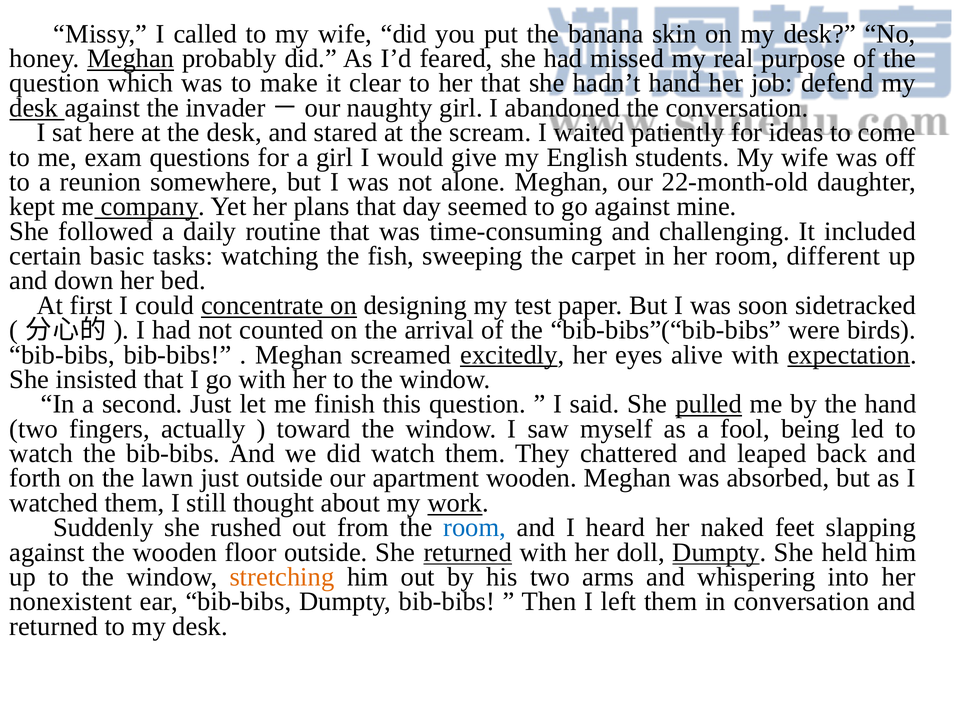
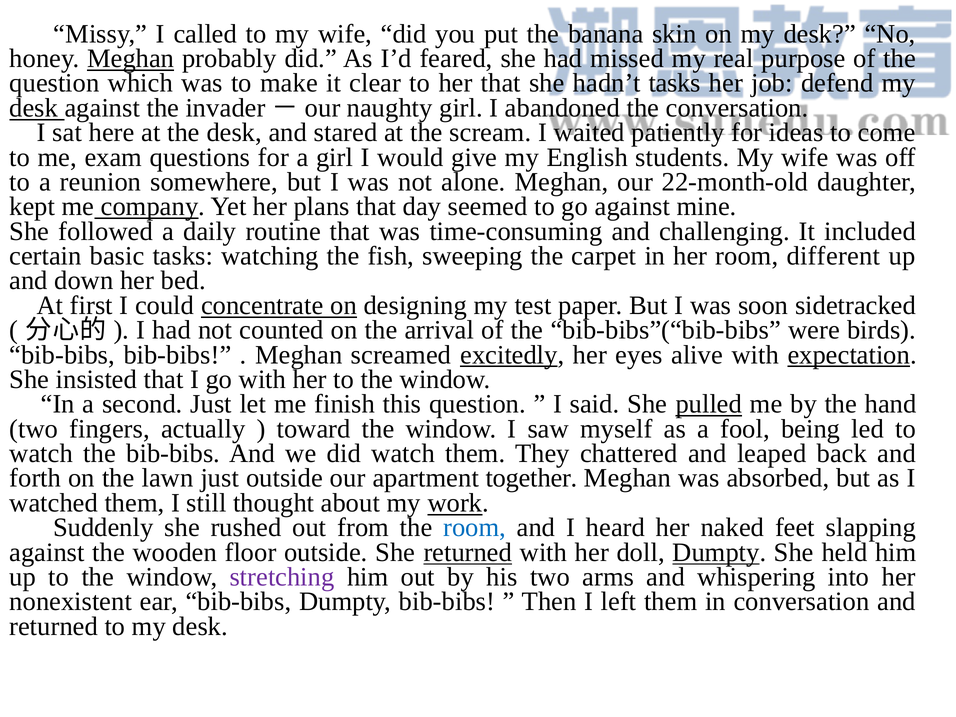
hadn’t hand: hand -> tasks (675, 83)
apartment wooden: wooden -> together (532, 478)
stretching colour: orange -> purple (282, 577)
